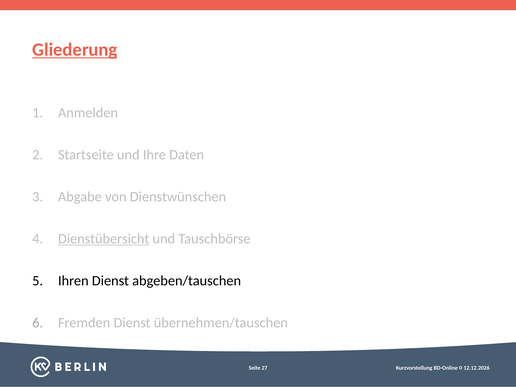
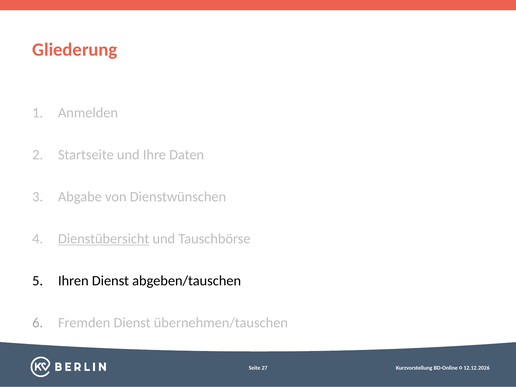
Gliederung underline: present -> none (75, 50)
